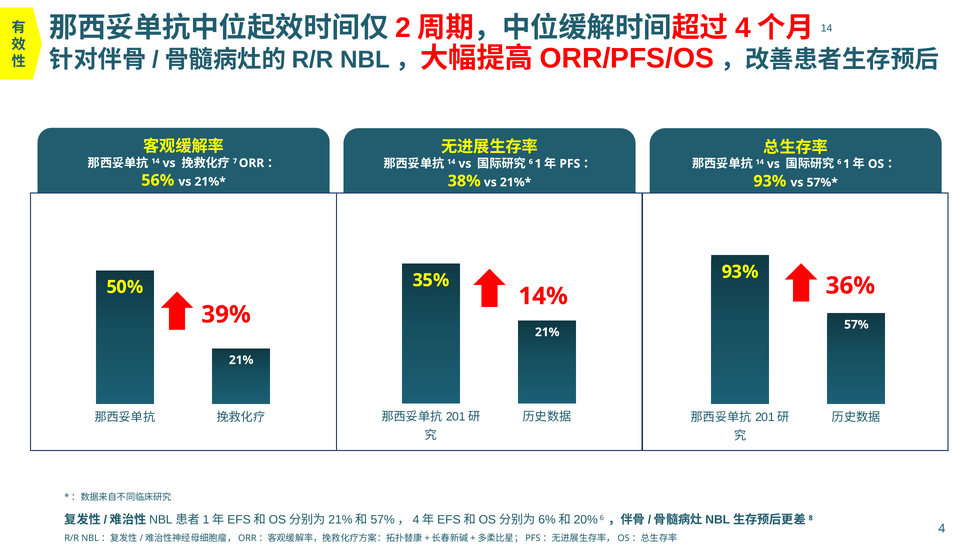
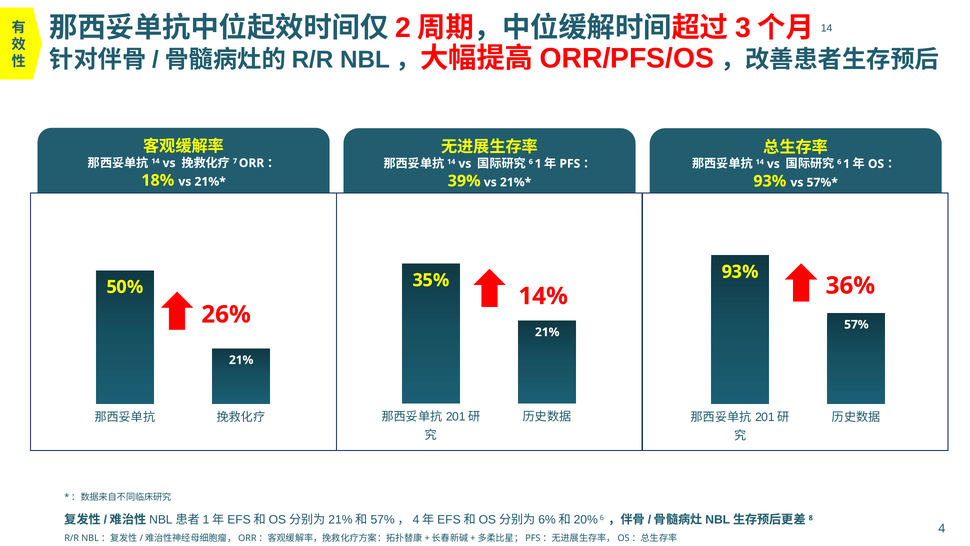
4: 4 -> 3 (743, 28)
56%: 56% -> 18% (158, 180)
38%: 38% -> 39% (464, 181)
39%: 39% -> 26% (226, 314)
